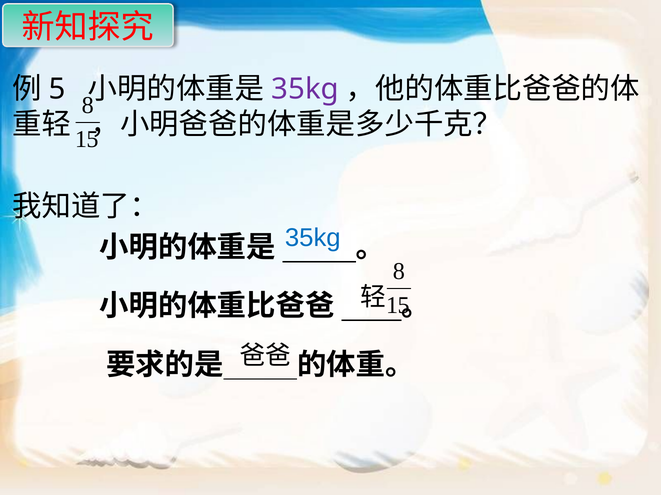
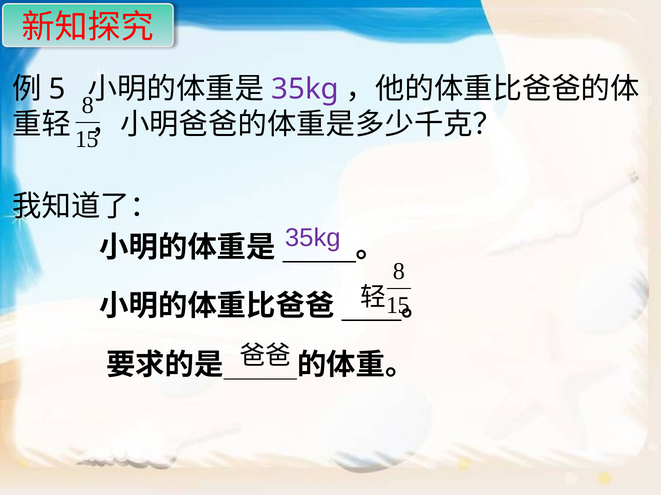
35kg colour: blue -> purple (313, 238)
